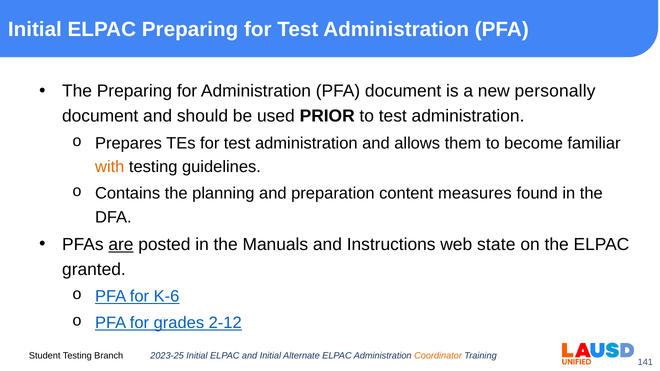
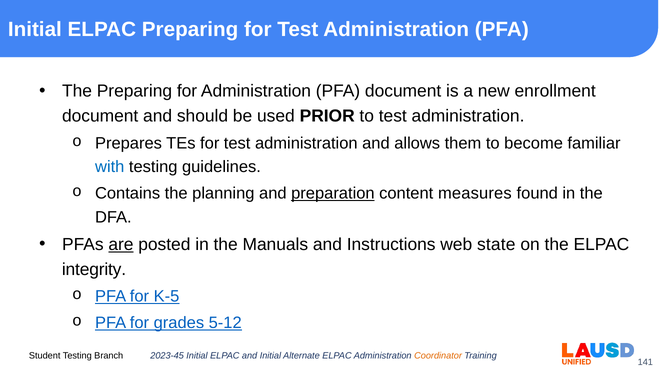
personally: personally -> enrollment (555, 91)
with colour: orange -> blue (110, 167)
preparation underline: none -> present (333, 193)
granted: granted -> integrity (94, 270)
K-6: K-6 -> K-5 (167, 297)
2-12: 2-12 -> 5-12 (225, 323)
2023-25: 2023-25 -> 2023-45 (167, 356)
